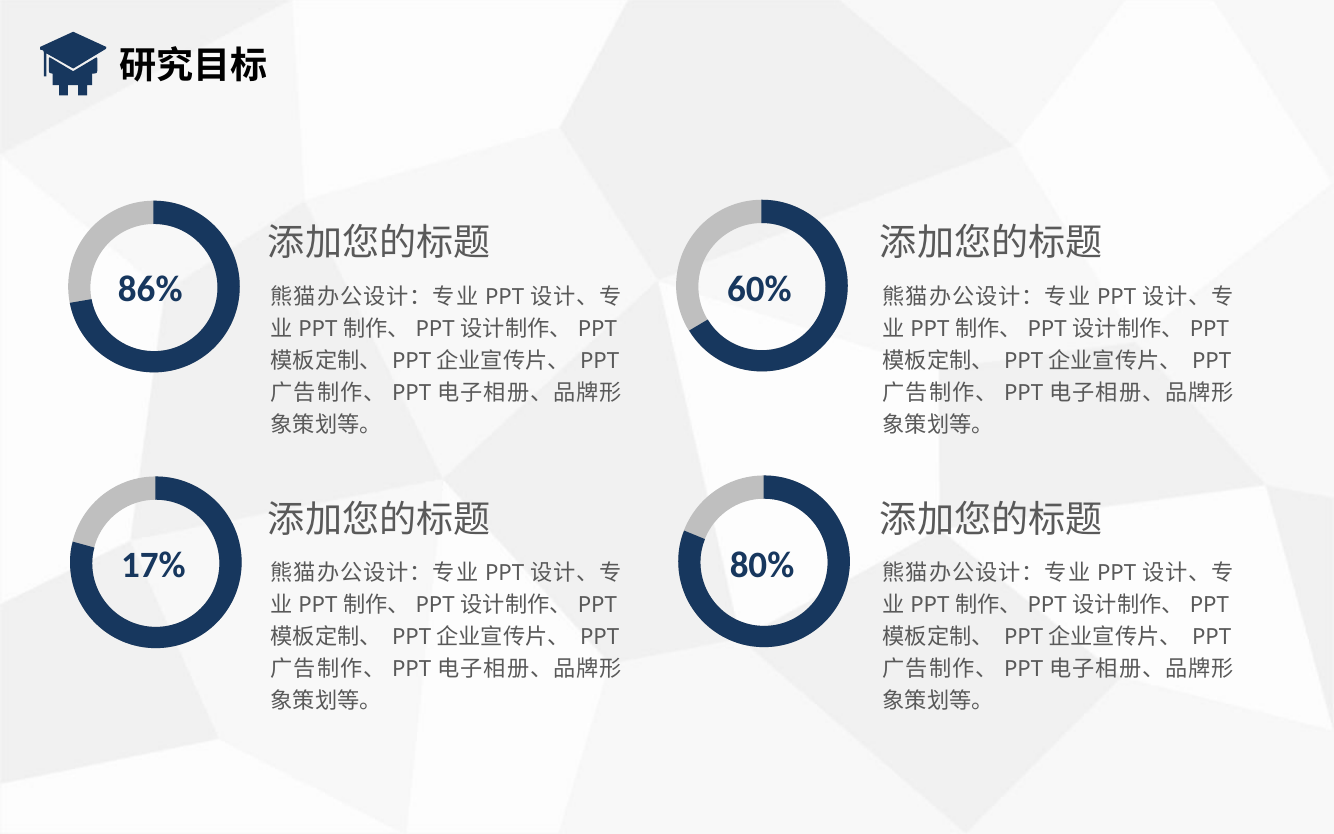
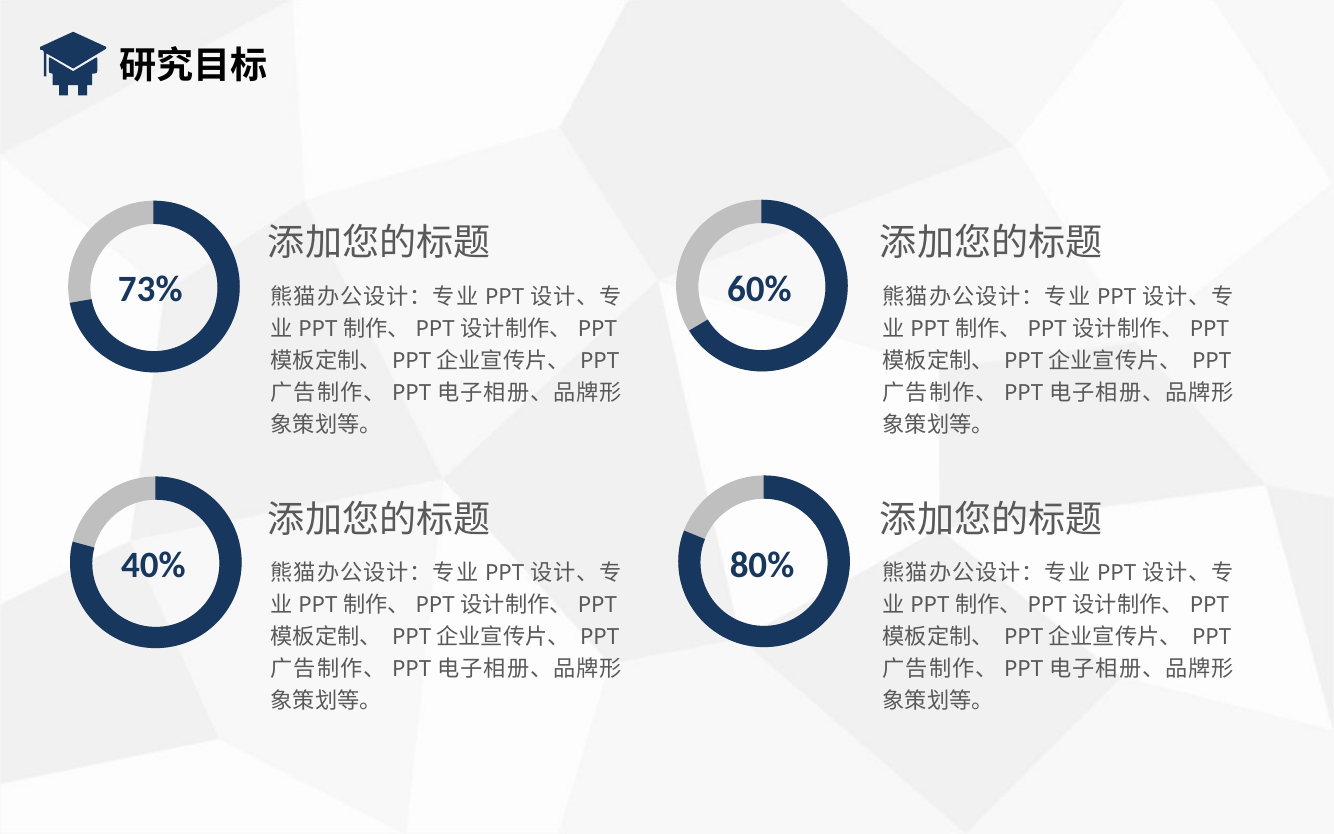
86%: 86% -> 73% (150, 289)
17%: 17% -> 40% (153, 565)
